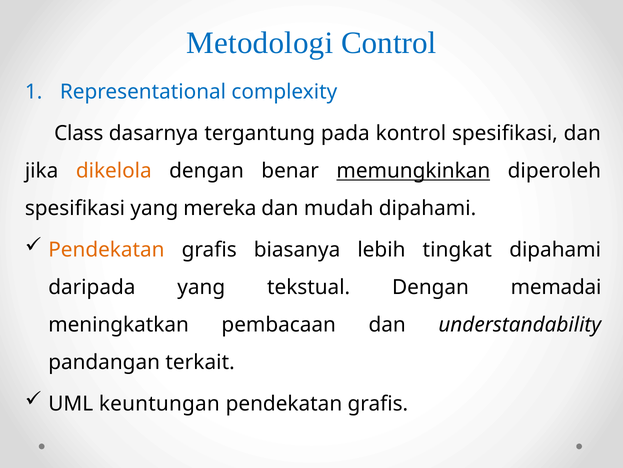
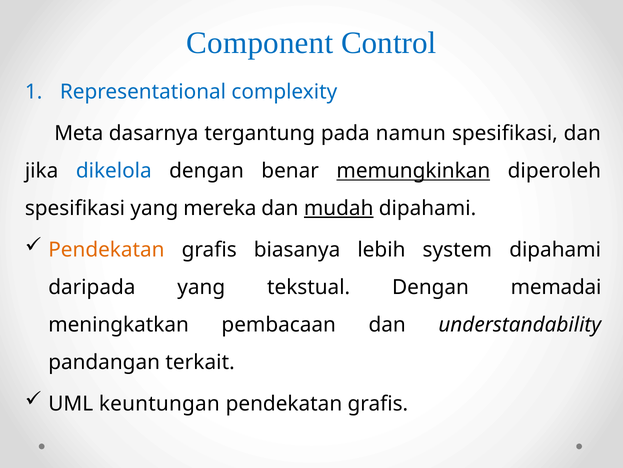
Metodologi: Metodologi -> Component (260, 43)
Class: Class -> Meta (79, 133)
kontrol: kontrol -> namun (411, 133)
dikelola colour: orange -> blue (114, 171)
mudah underline: none -> present (339, 208)
tingkat: tingkat -> system (457, 250)
